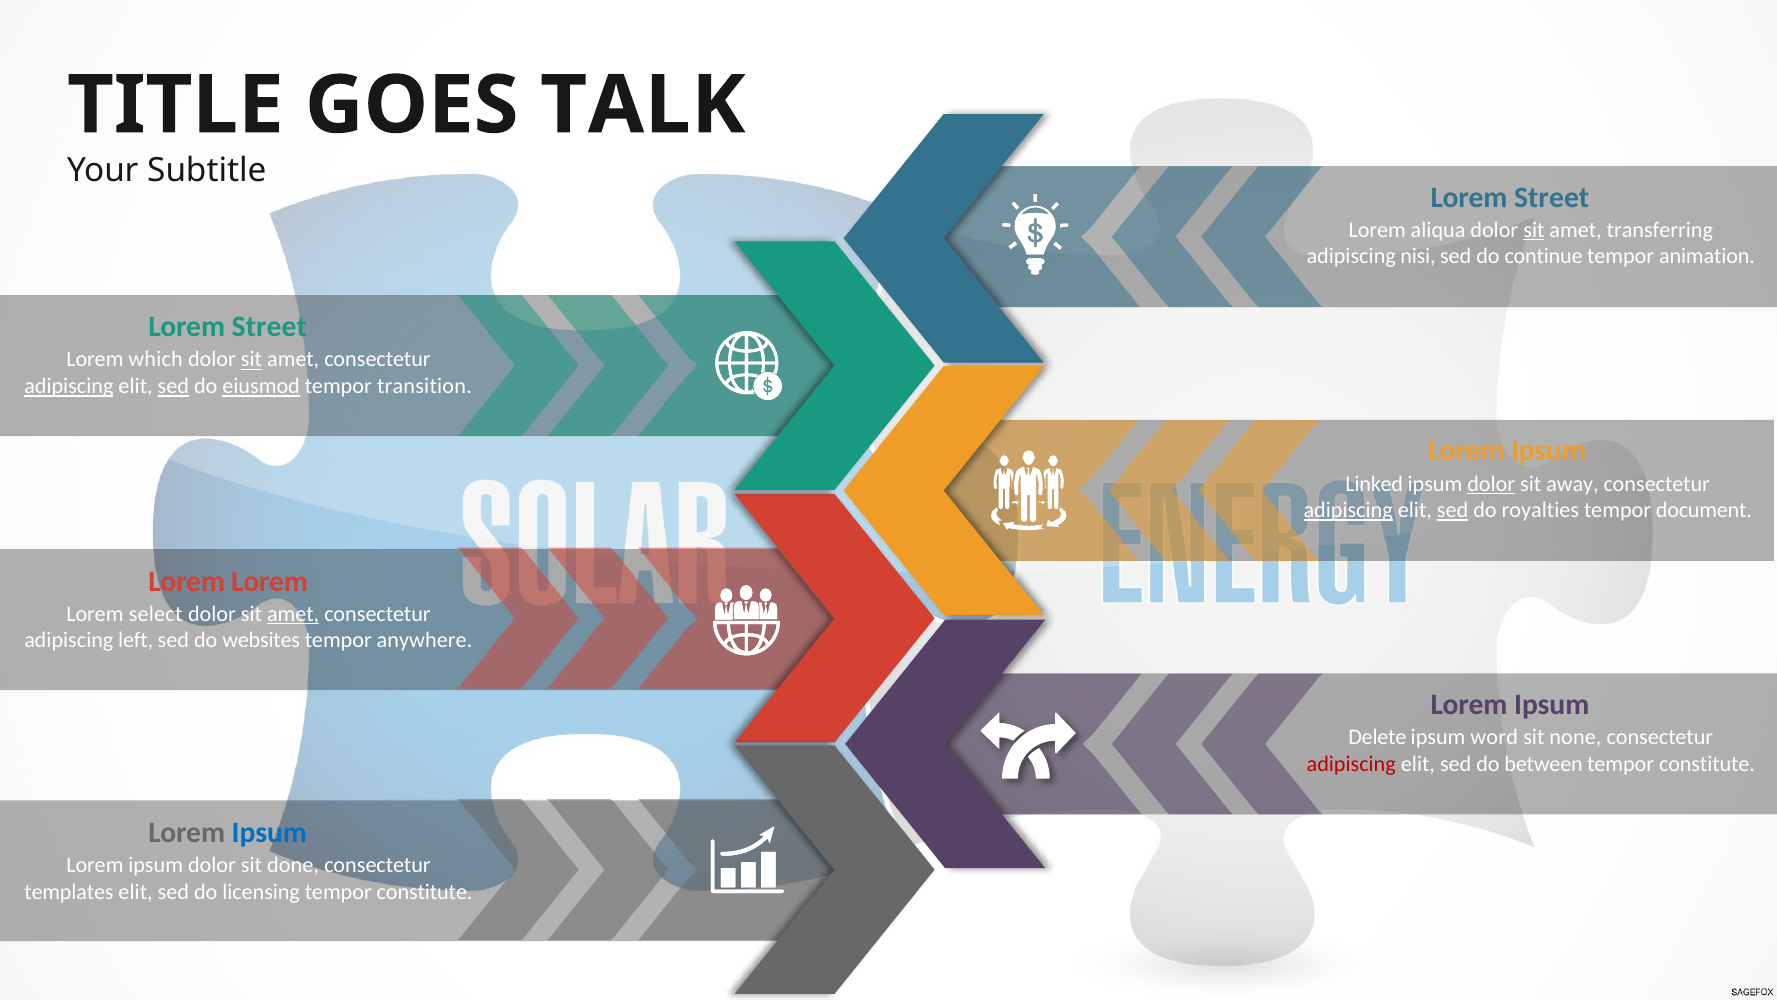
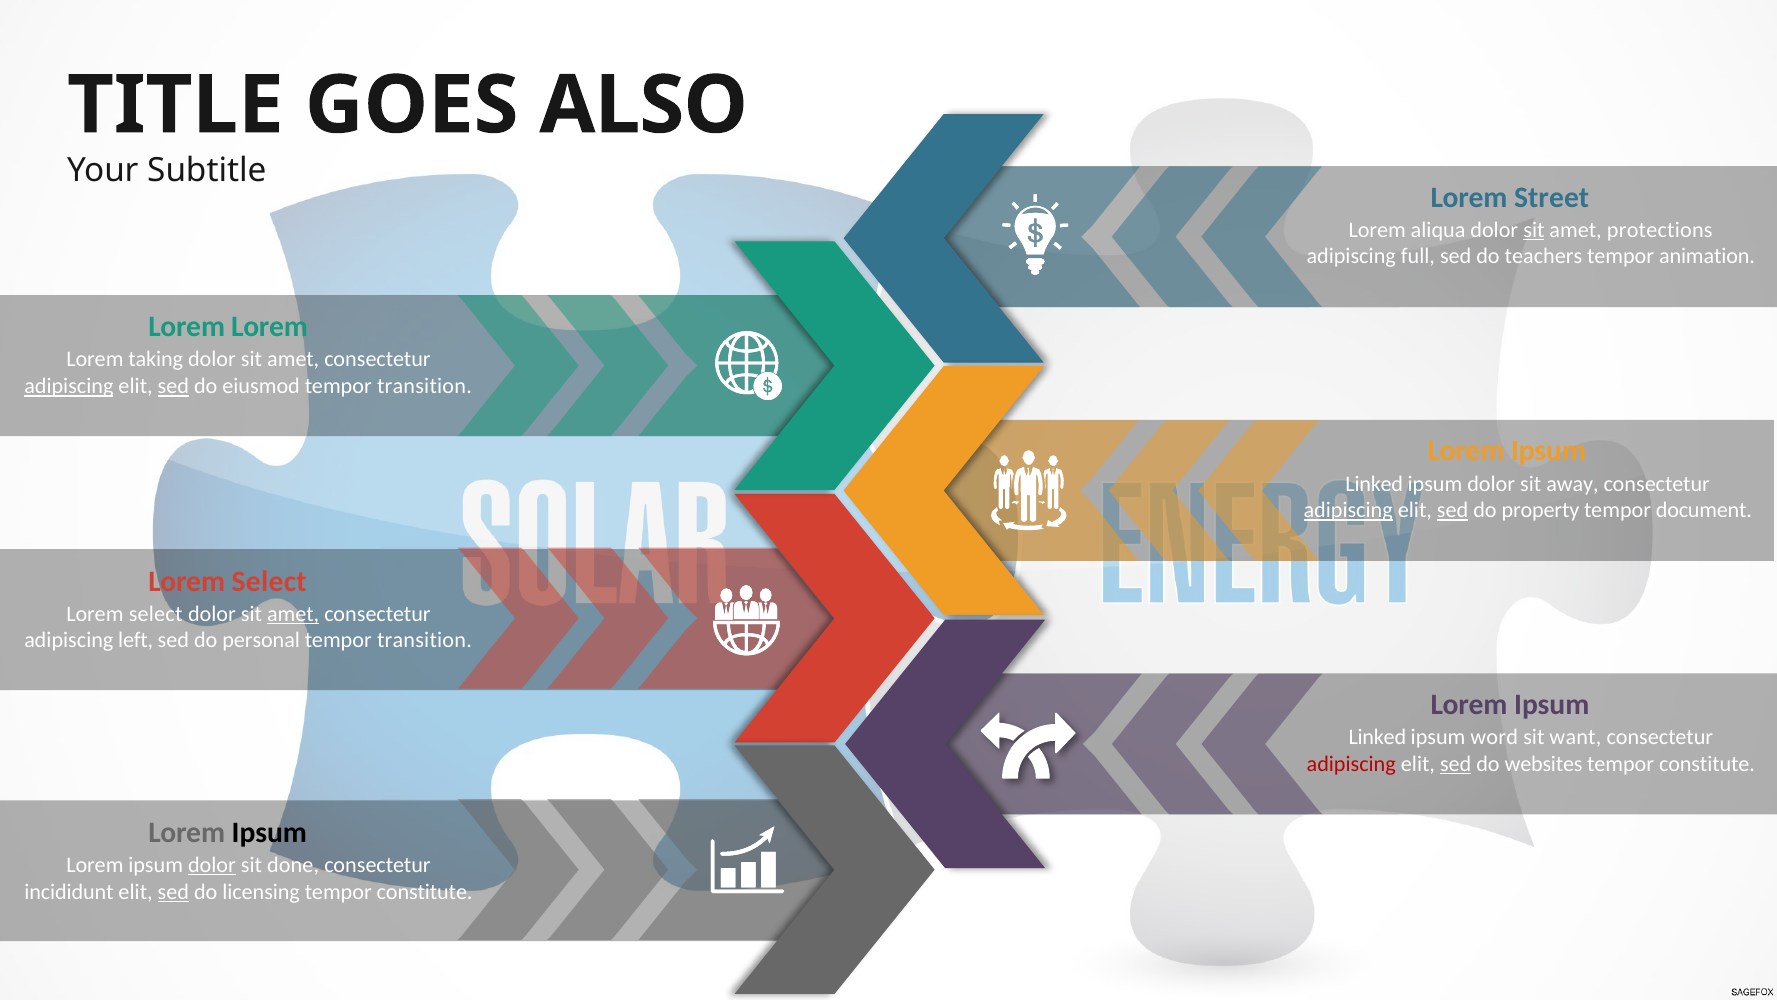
TALK: TALK -> ALSO (644, 105)
transferring: transferring -> protections (1660, 230)
nisi: nisi -> full (1418, 256)
continue: continue -> teachers (1543, 256)
Street: Street -> Lorem (269, 327)
which: which -> taking (156, 359)
sit underline: present -> none (252, 359)
eiusmod underline: present -> none (261, 386)
dolor underline: present -> none (1491, 483)
royalties: royalties -> property (1540, 510)
Lorem: Lorem -> Select (269, 581)
websites: websites -> personal (261, 640)
anywhere: anywhere -> transition (424, 640)
Delete: Delete -> Linked (1377, 737)
none: none -> want (1575, 737)
sed underline: none -> present (1456, 764)
between: between -> websites (1544, 764)
Ipsum colour: blue -> black (269, 832)
dolor underline: none -> present (212, 865)
templates: templates -> incididunt (69, 891)
sed underline: none -> present (173, 891)
